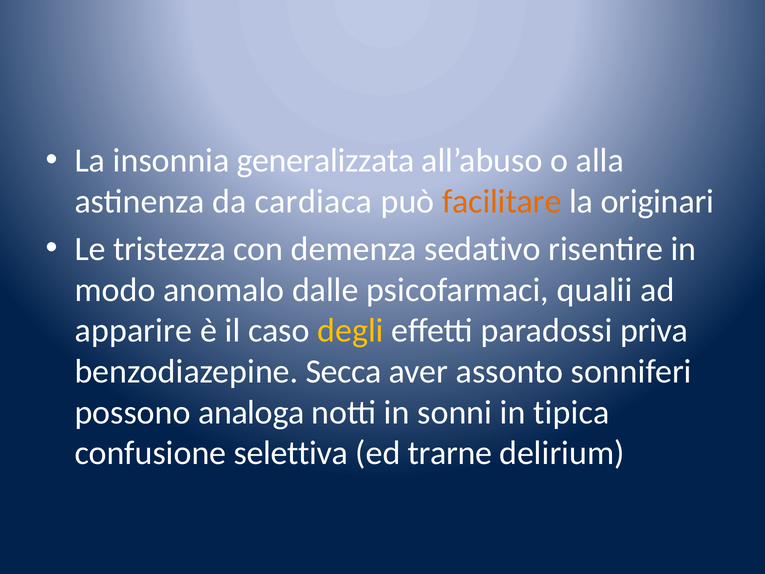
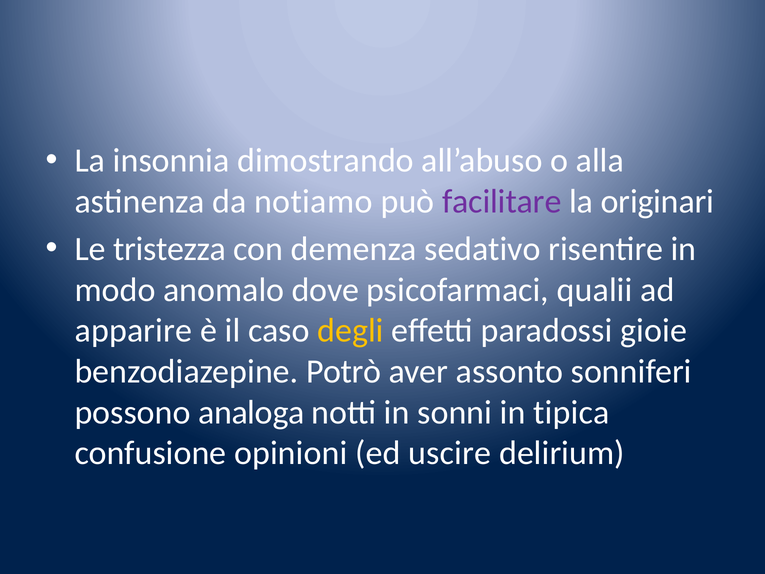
generalizzata: generalizzata -> dimostrando (325, 160)
cardiaca: cardiaca -> notiamo (313, 201)
facilitare colour: orange -> purple (502, 201)
dalle: dalle -> dove (325, 290)
priva: priva -> gioie (654, 331)
Secca: Secca -> Potrò (344, 371)
selettiva: selettiva -> opinioni (291, 453)
trarne: trarne -> uscire (450, 453)
